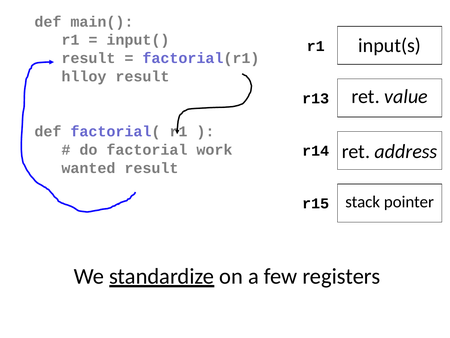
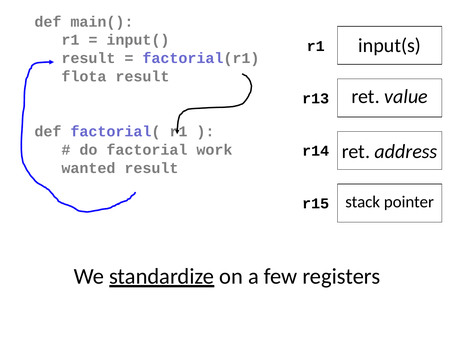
hlloy: hlloy -> flota (84, 77)
